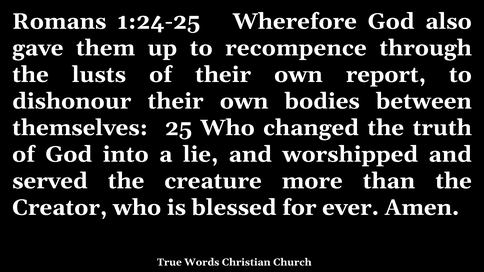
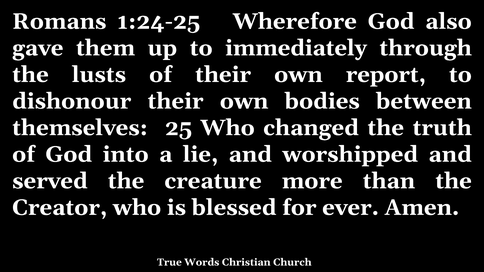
recompence: recompence -> immediately (296, 48)
